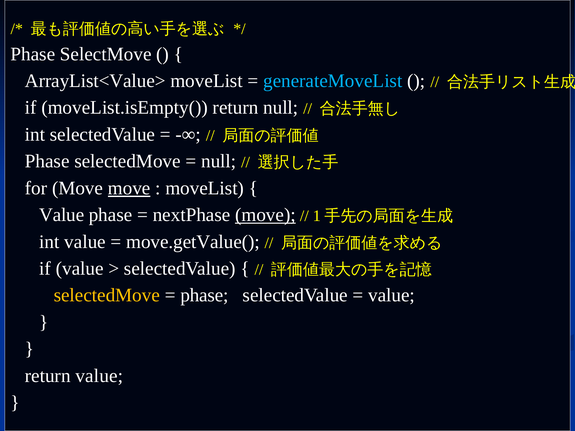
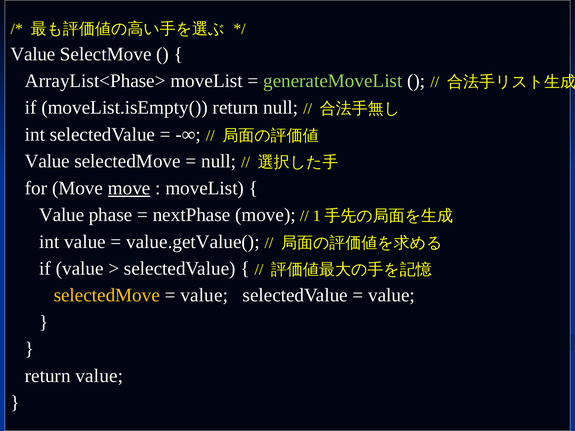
Phase: Phase -> Value (33, 54)
ArrayList<Value>: ArrayList<Value> -> ArrayList<Phase> (95, 81)
generateMoveList colour: light blue -> light green (333, 81)
Phase: Phase -> Value (47, 161)
move underline: present -> none (265, 215)
move.getValue(: move.getValue( -> value.getValue( (193, 242)
phase: phase -> value (204, 296)
